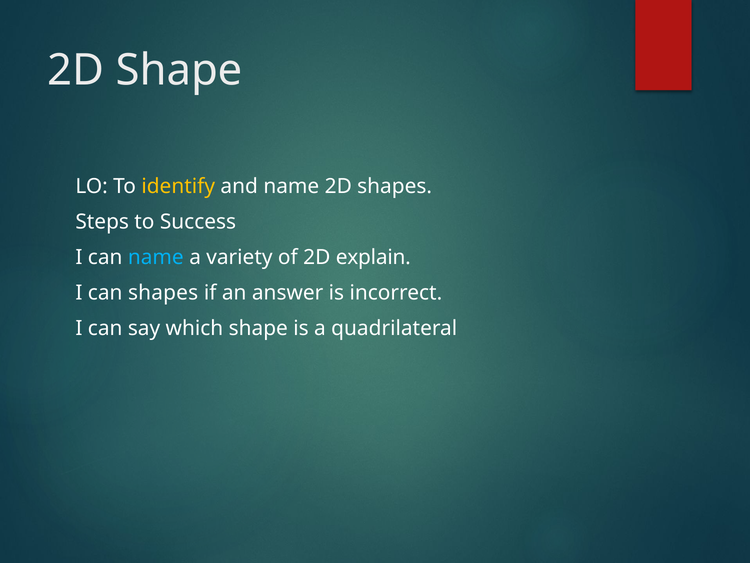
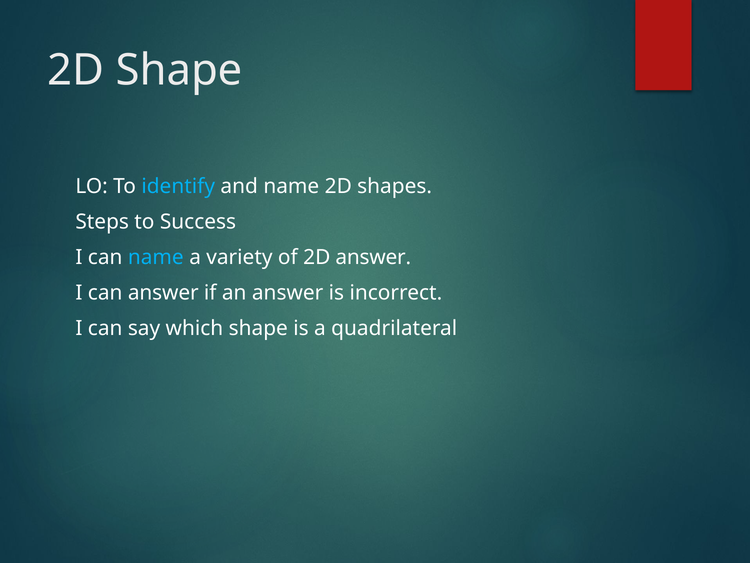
identify colour: yellow -> light blue (178, 186)
2D explain: explain -> answer (373, 257)
can shapes: shapes -> answer (163, 292)
